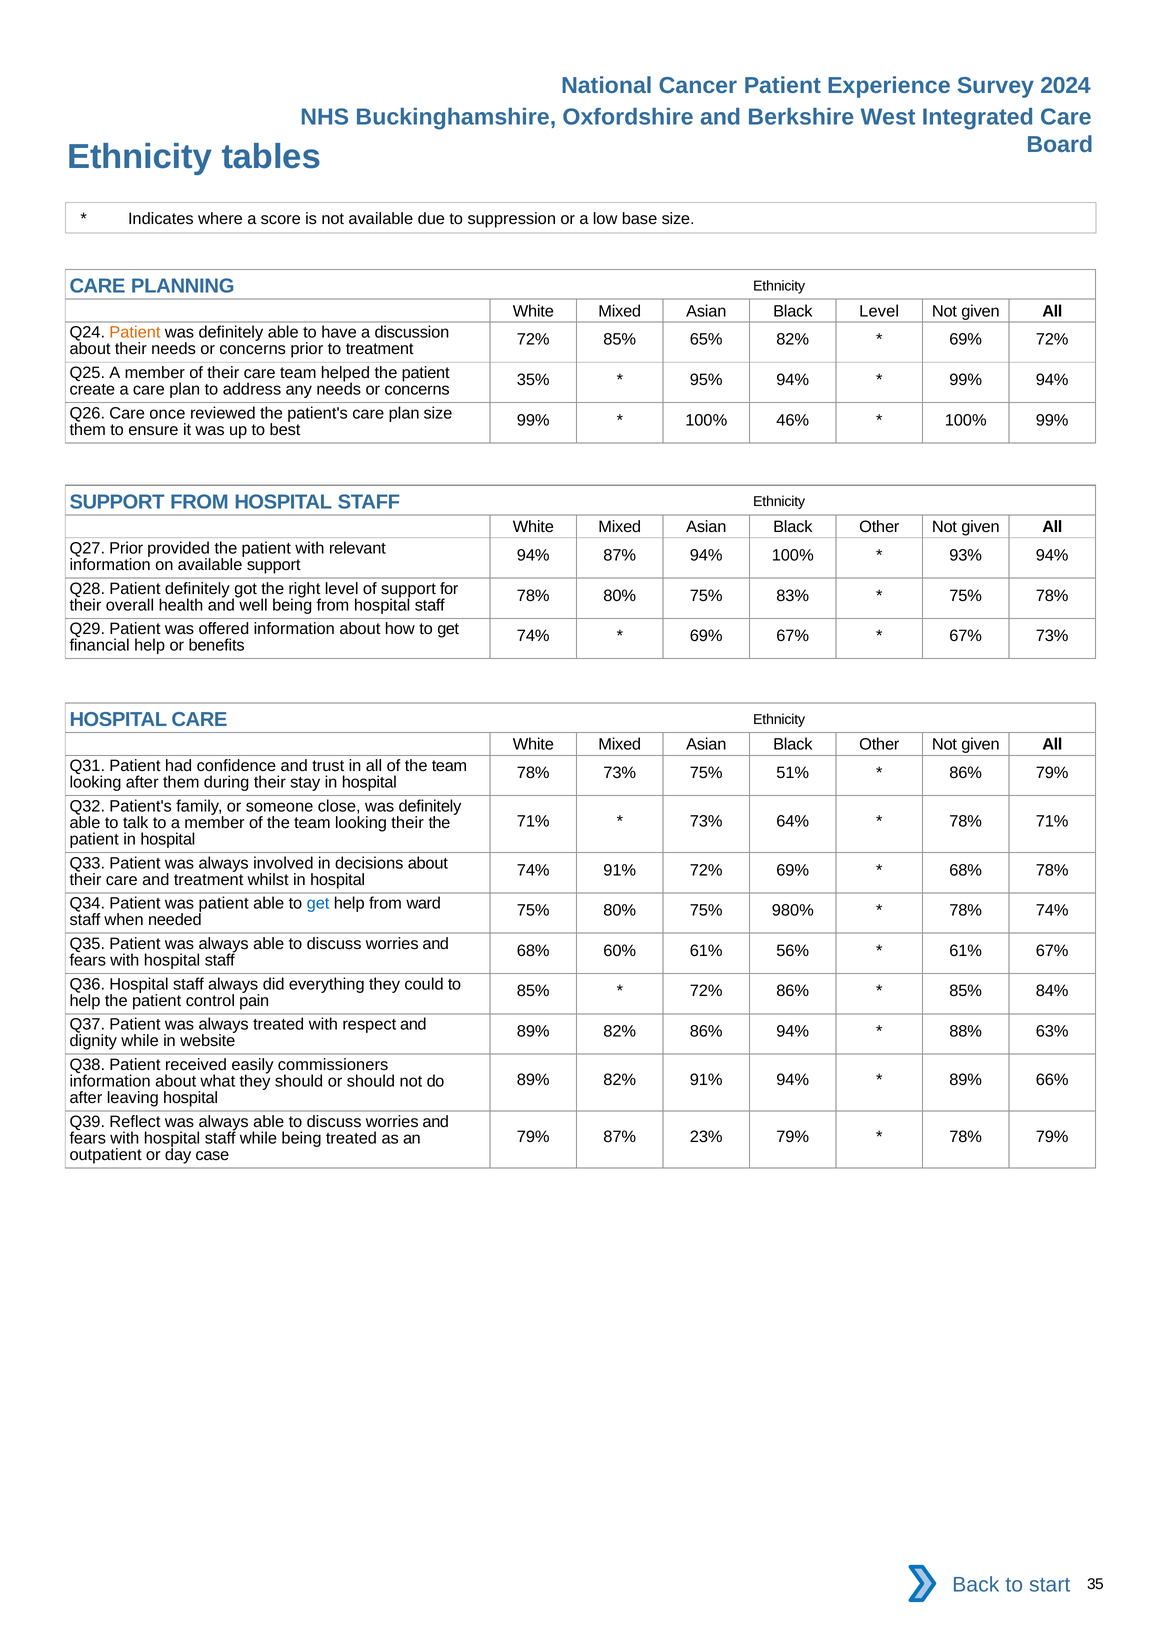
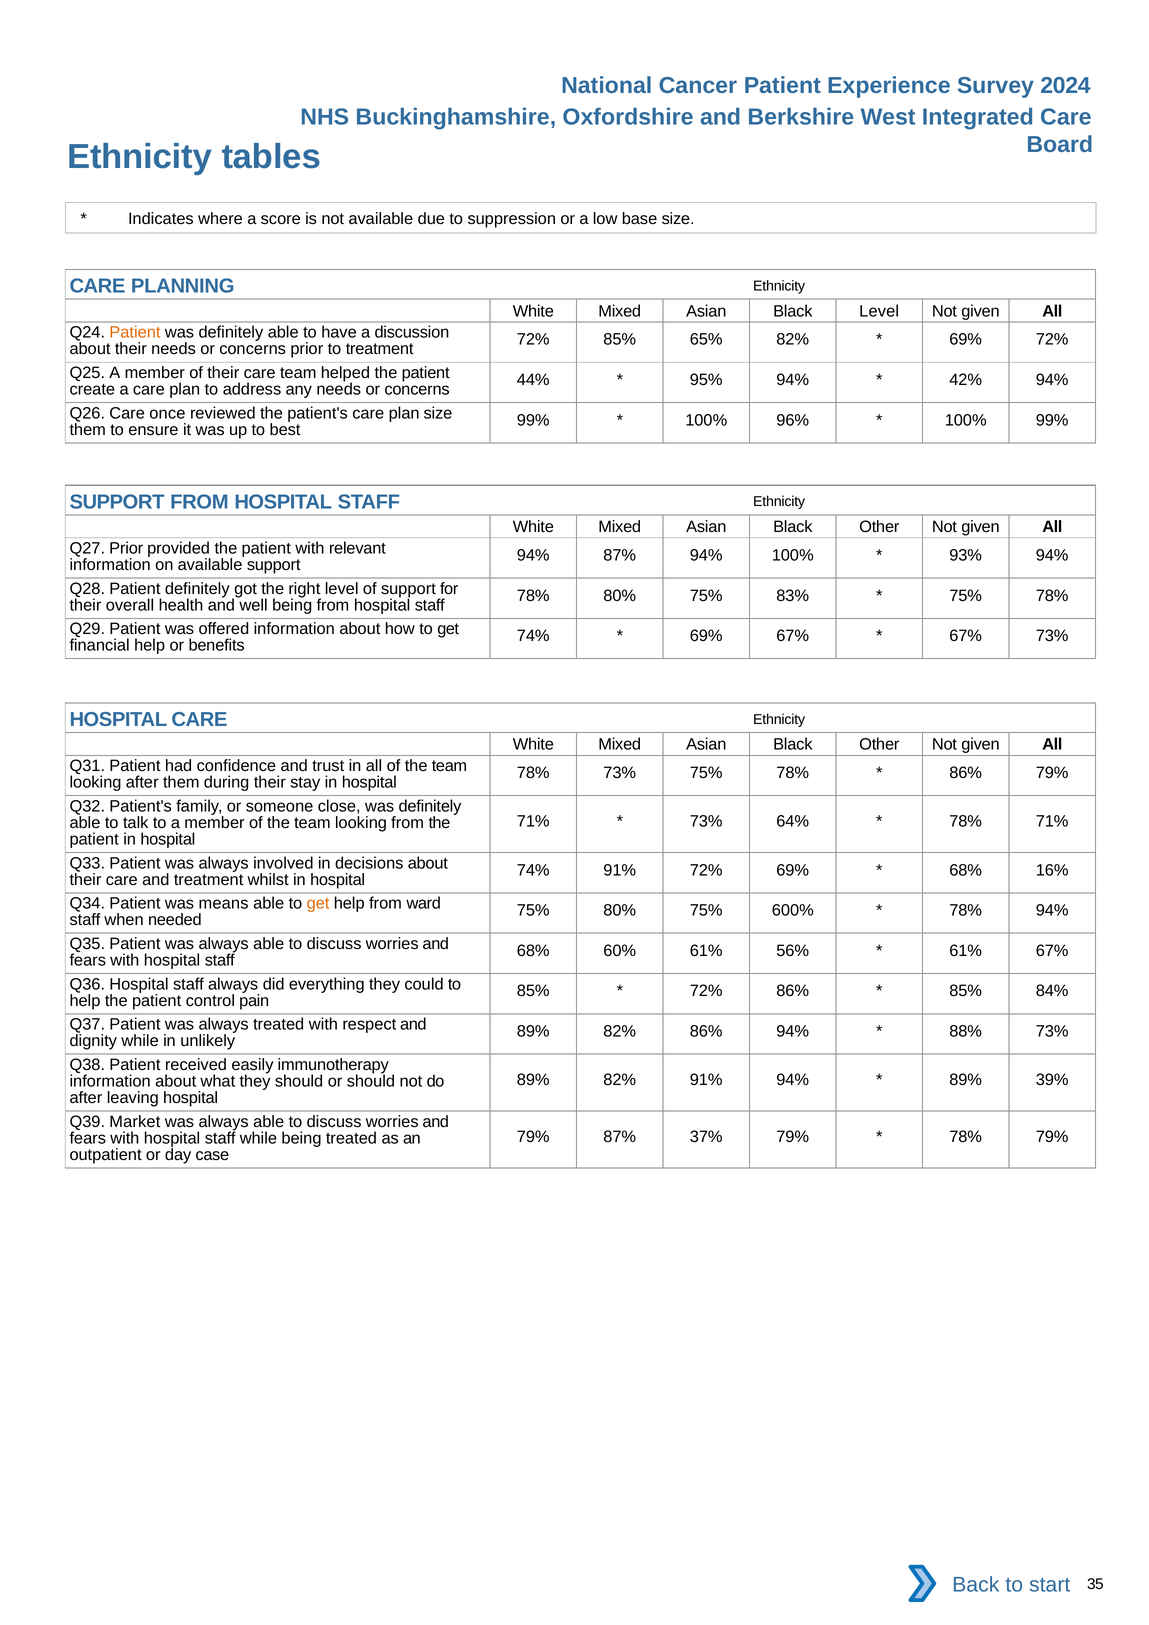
35%: 35% -> 44% (533, 380)
99%: 99% -> 42% (966, 380)
46%: 46% -> 96% (793, 420)
73% 75% 51%: 51% -> 78% (793, 773)
looking their: their -> from (408, 823)
68% 78%: 78% -> 16% (1052, 871)
was patient: patient -> means (224, 904)
get colour: blue -> orange (318, 904)
980%: 980% -> 600% (793, 911)
78% 74%: 74% -> 94% (1052, 911)
88% 63%: 63% -> 73% (1052, 1032)
website: website -> unlikely (208, 1042)
commissioners: commissioners -> immunotherapy (333, 1065)
66%: 66% -> 39% (1052, 1081)
Reflect: Reflect -> Market (135, 1122)
23%: 23% -> 37% (706, 1138)
